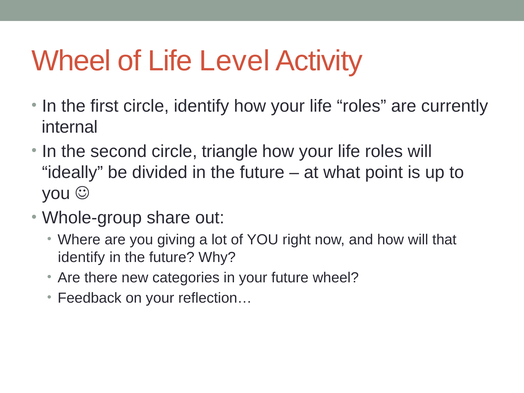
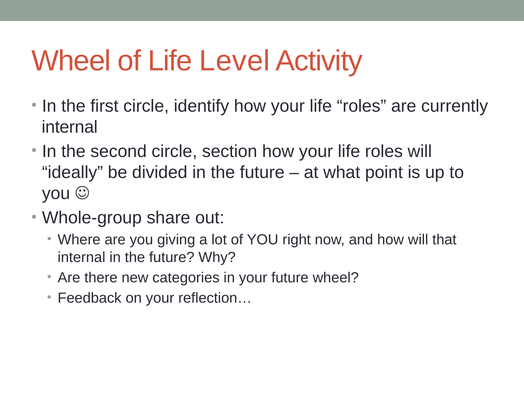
triangle: triangle -> section (230, 151)
identify: identify -> internal (82, 257)
